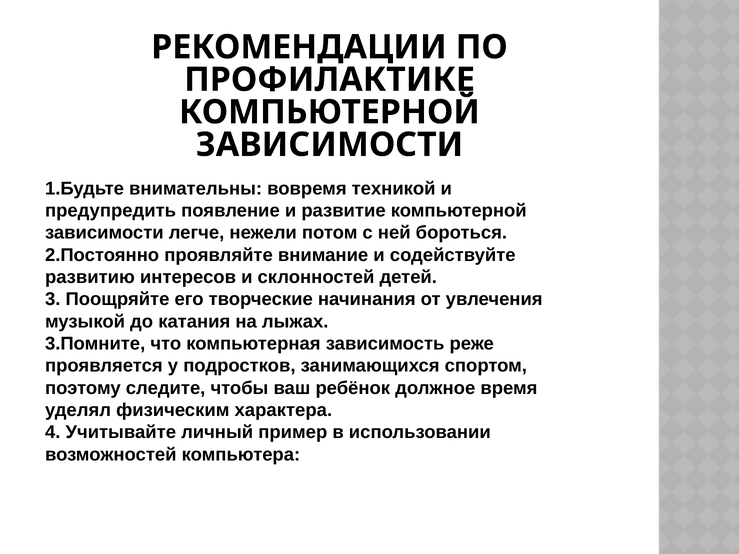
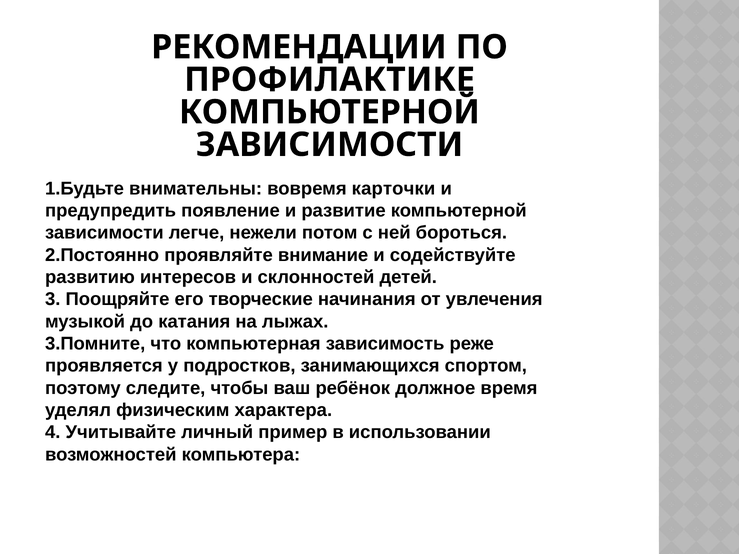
техникой: техникой -> карточки (394, 189)
